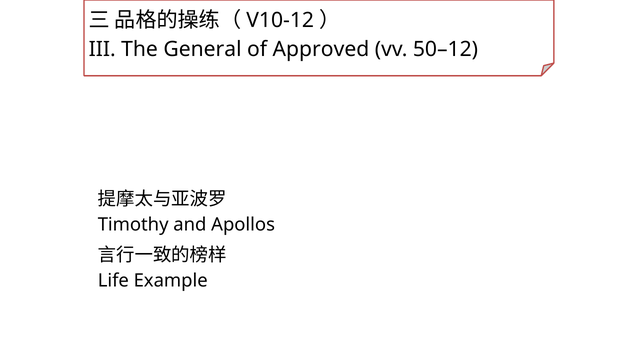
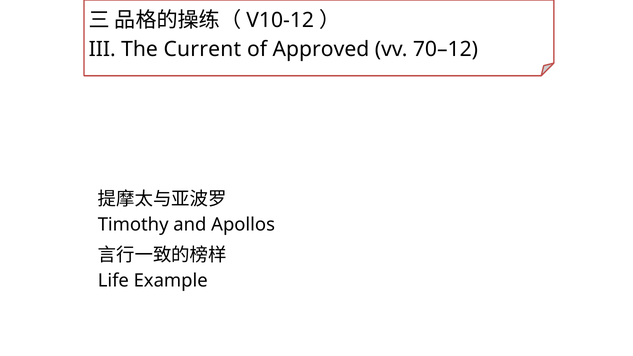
General: General -> Current (202, 49)
50–12: 50–12 -> 70–12 (445, 49)
